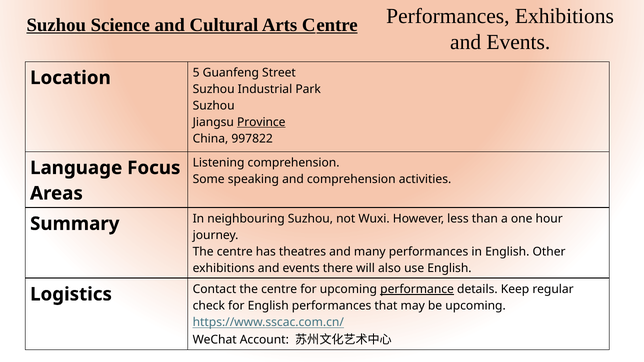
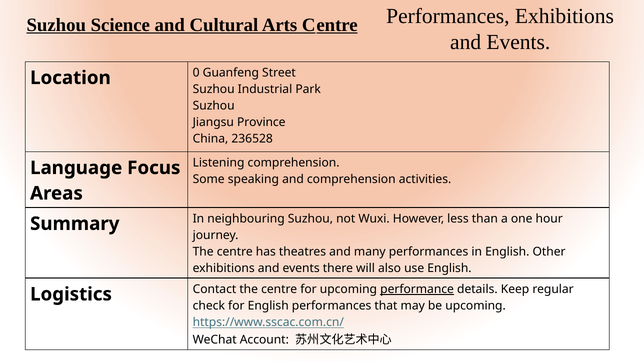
5: 5 -> 0 (196, 73)
Province underline: present -> none (261, 122)
997822: 997822 -> 236528 (252, 139)
